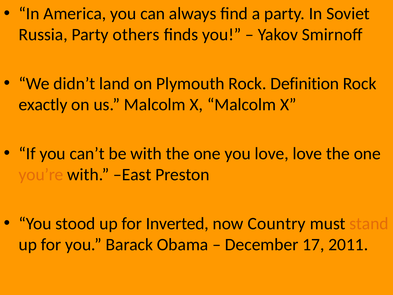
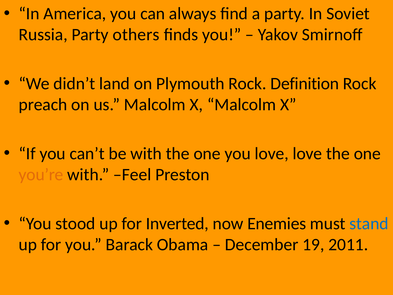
exactly: exactly -> preach (43, 105)
East: East -> Feel (132, 174)
Country: Country -> Enemies (277, 223)
stand colour: orange -> blue (369, 223)
17: 17 -> 19 (313, 244)
